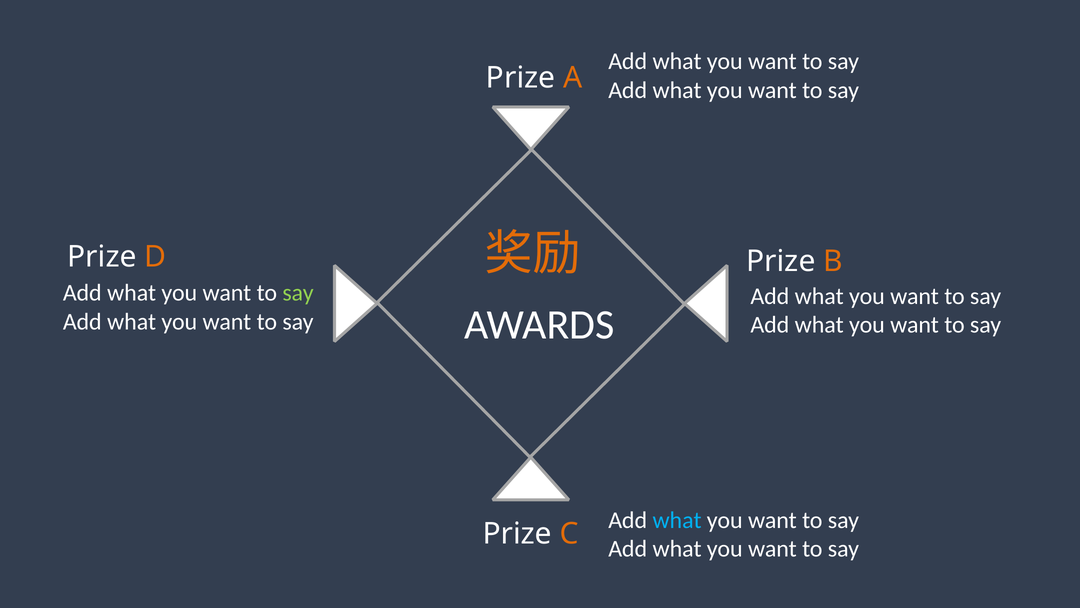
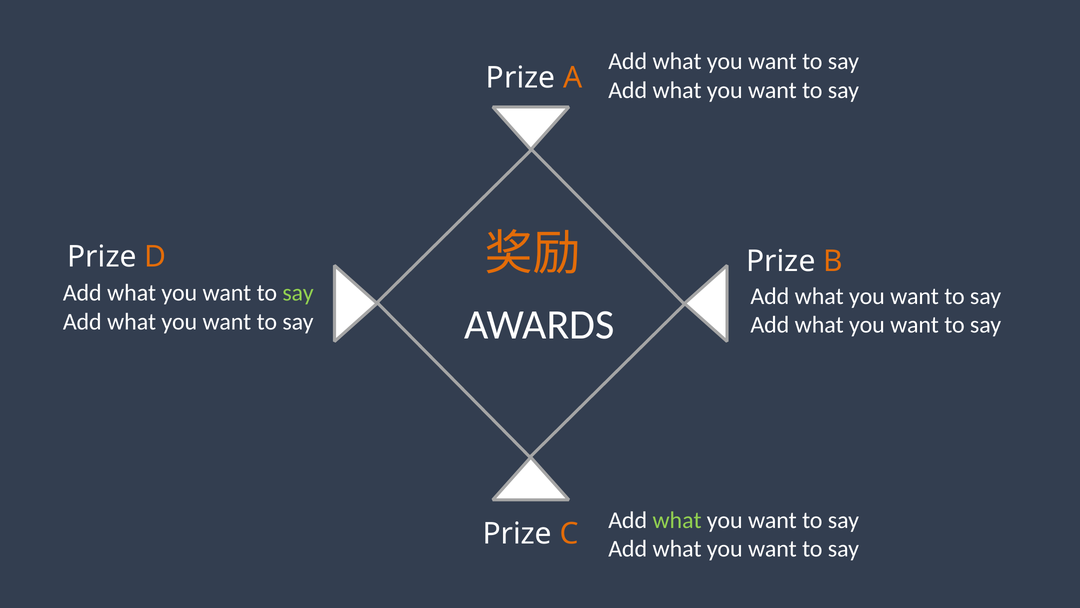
what colour: light blue -> light green (677, 520)
